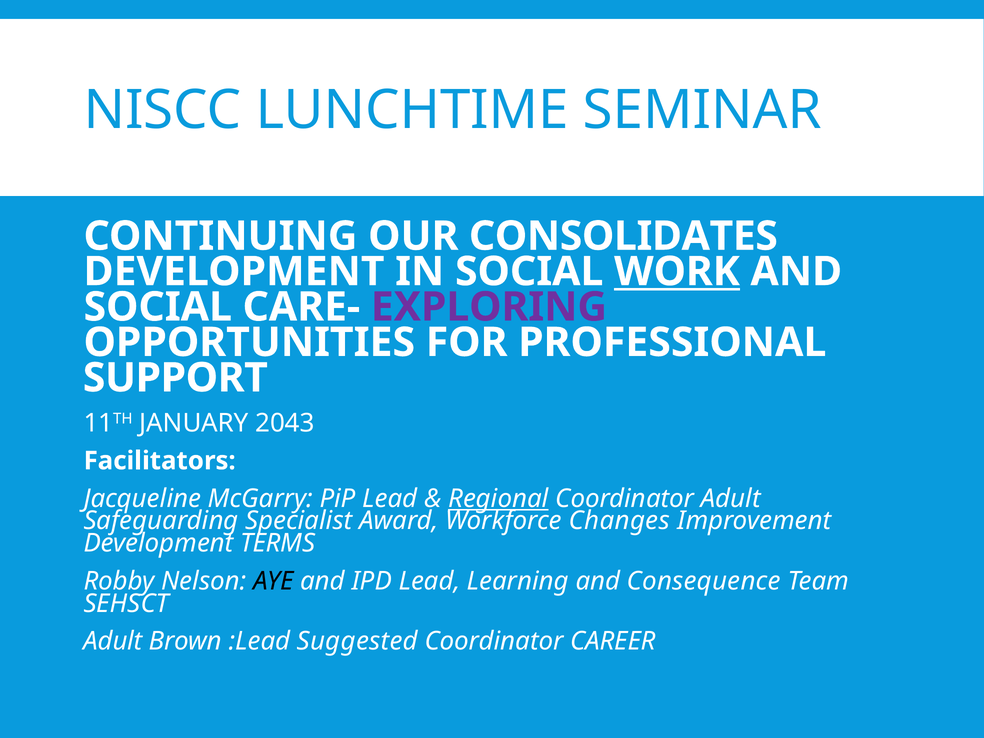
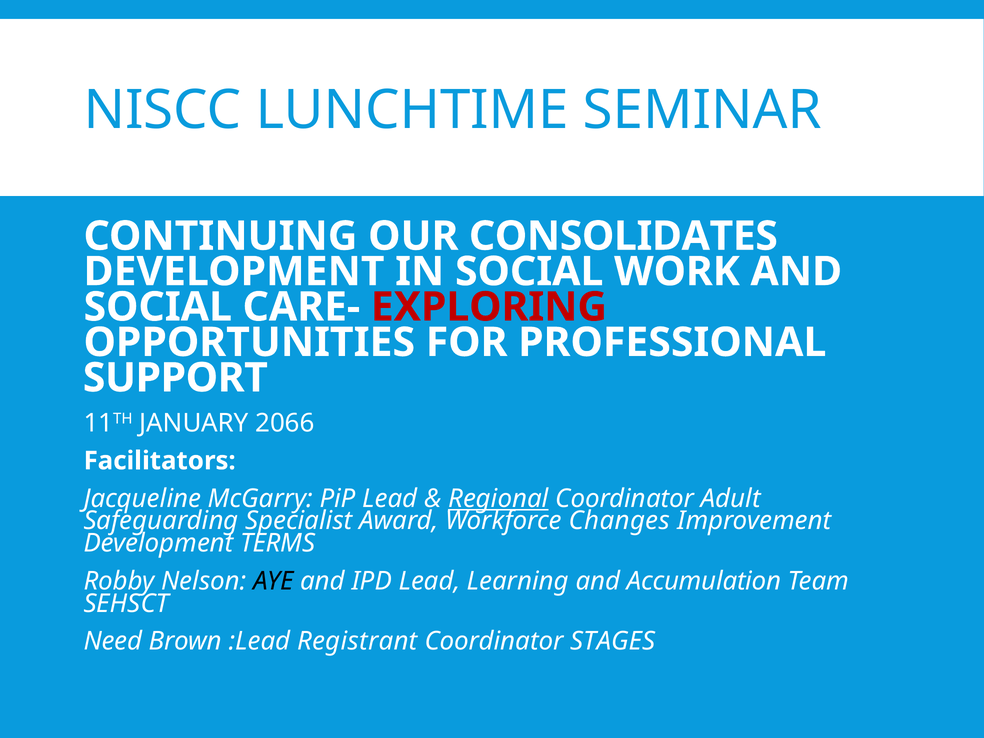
WORK underline: present -> none (677, 272)
EXPLORING colour: purple -> red (489, 307)
2043: 2043 -> 2066 (285, 423)
Consequence: Consequence -> Accumulation (704, 581)
Adult: Adult -> Need (113, 641)
Suggested: Suggested -> Registrant (357, 641)
CAREER: CAREER -> STAGES (613, 641)
